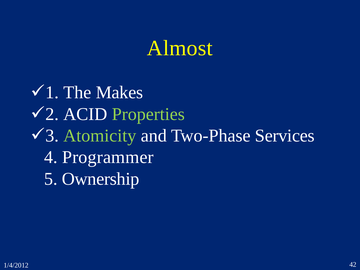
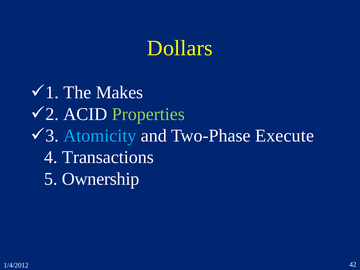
Almost: Almost -> Dollars (180, 48)
Atomicity colour: light green -> light blue (100, 136)
Services: Services -> Execute (285, 136)
Programmer: Programmer -> Transactions (108, 157)
